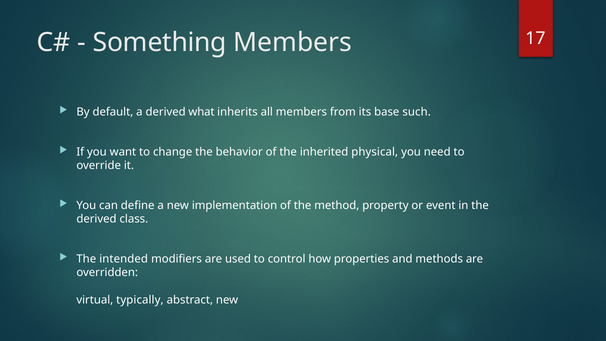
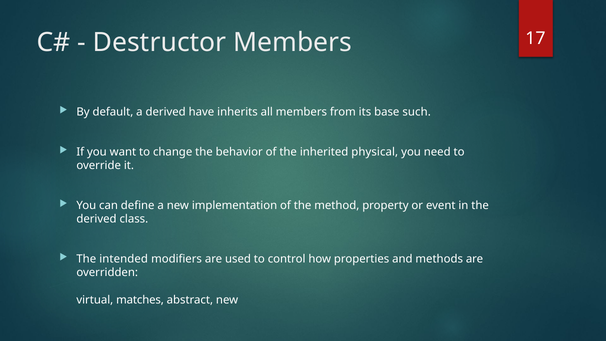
Something: Something -> Destructor (160, 43)
what: what -> have (201, 112)
typically: typically -> matches (140, 300)
